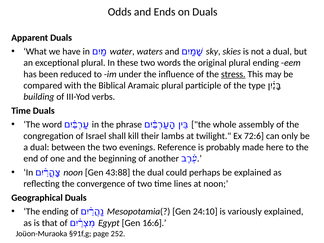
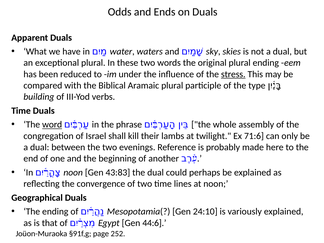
word underline: none -> present (52, 125)
72:6: 72:6 -> 71:6 (254, 136)
43:88: 43:88 -> 43:83 (118, 172)
16:6: 16:6 -> 44:6 (154, 223)
